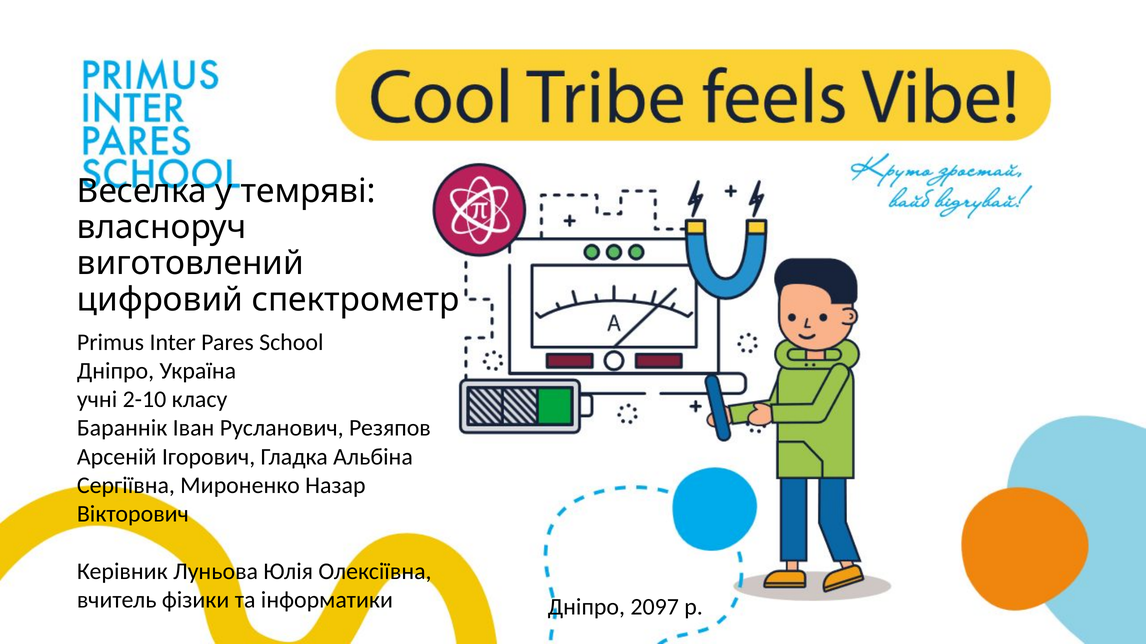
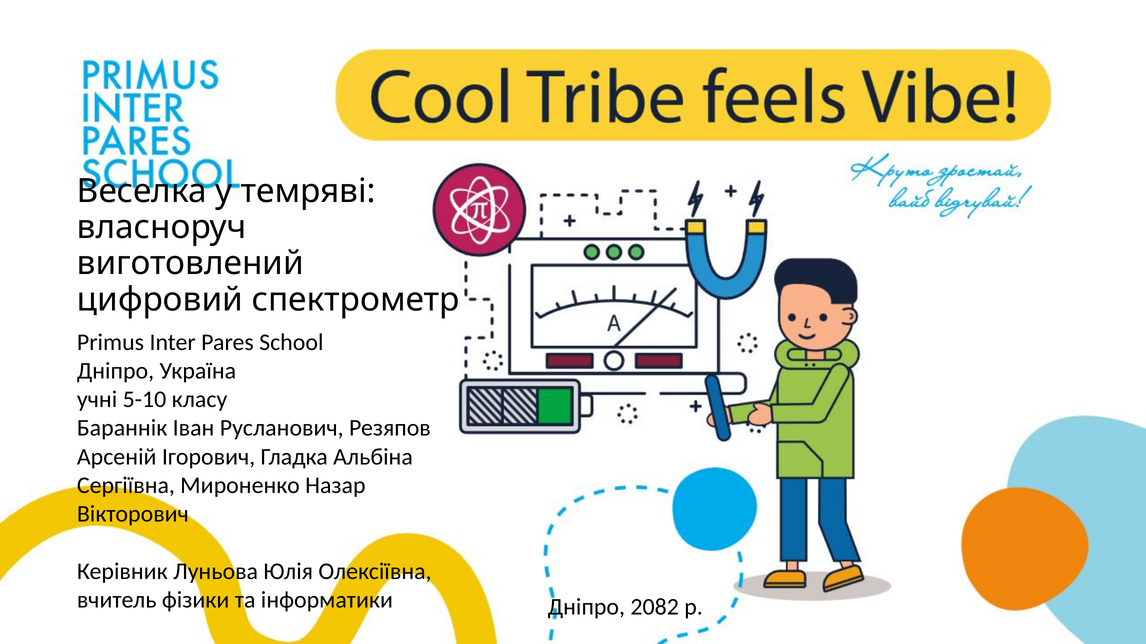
2-10: 2-10 -> 5-10 (144, 400)
2097: 2097 -> 2082 (655, 608)
